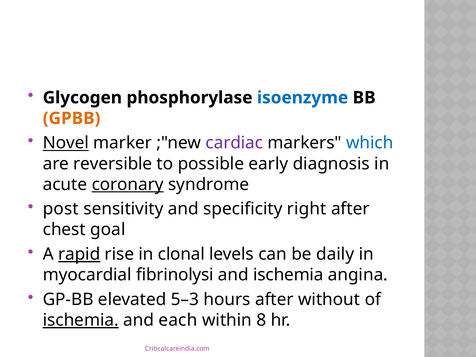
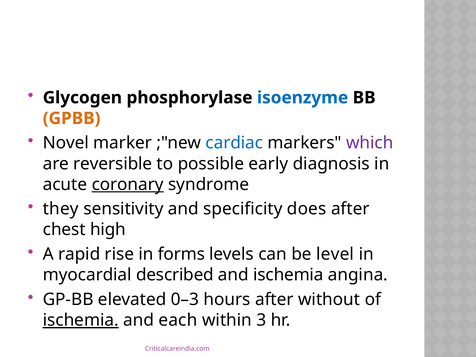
Novel underline: present -> none (66, 143)
cardiac colour: purple -> blue (234, 143)
which colour: blue -> purple (370, 143)
post: post -> they (61, 209)
right: right -> does (307, 209)
goal: goal -> high (108, 230)
rapid underline: present -> none (79, 254)
clonal: clonal -> forms (181, 254)
daily: daily -> level (335, 254)
fibrinolysi: fibrinolysi -> described (175, 275)
5–3: 5–3 -> 0–3 (185, 300)
8: 8 -> 3 (261, 320)
